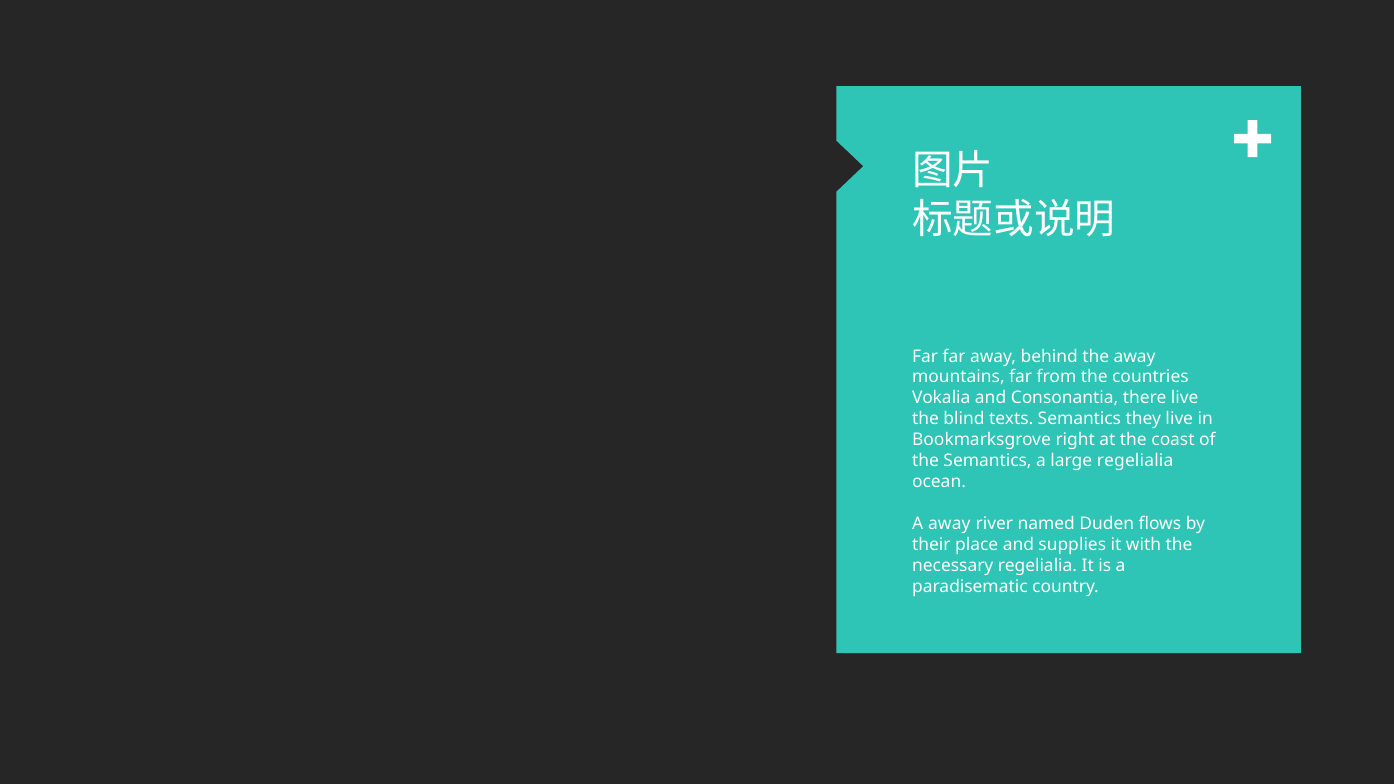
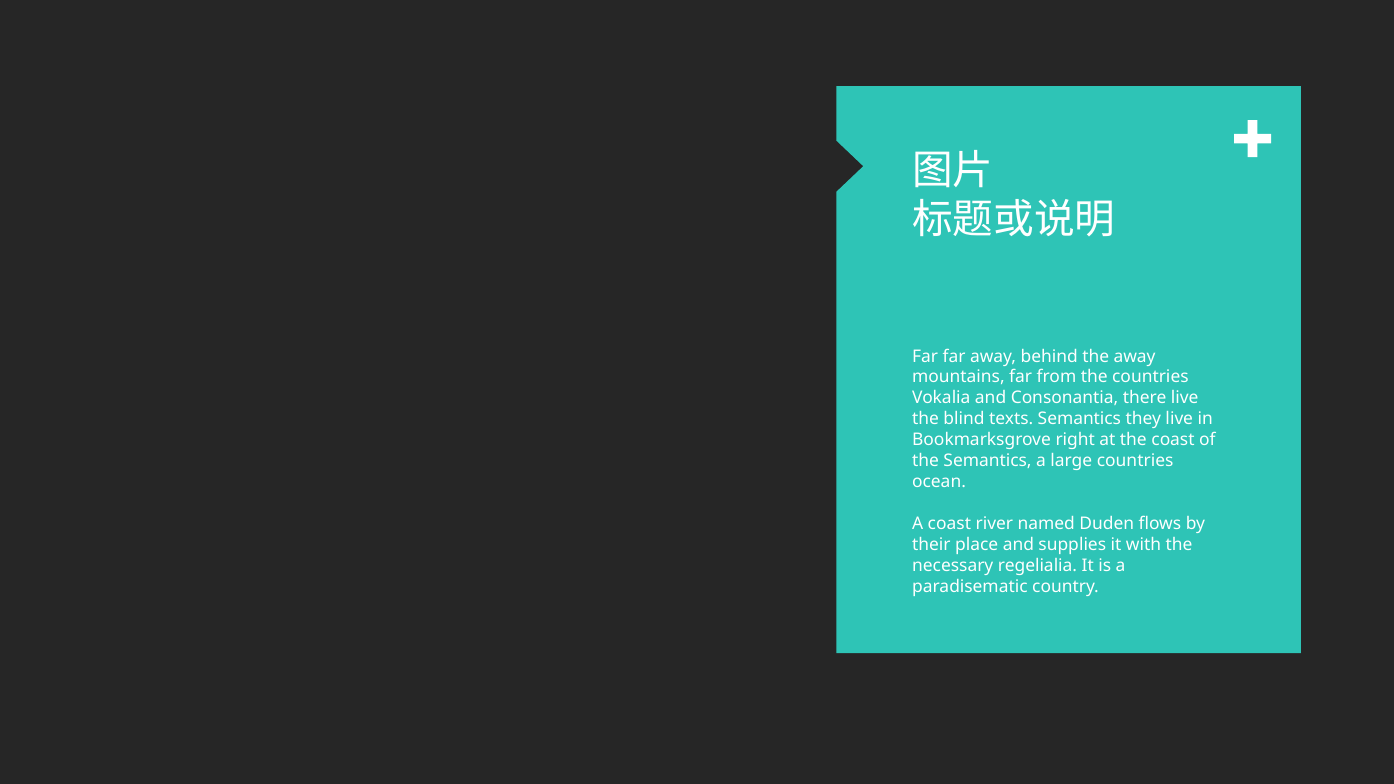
large regelialia: regelialia -> countries (1135, 461)
A away: away -> coast (949, 524)
